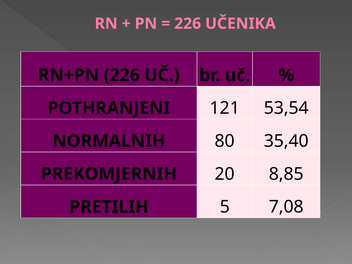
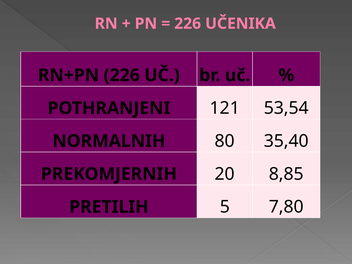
7,08: 7,08 -> 7,80 (286, 207)
